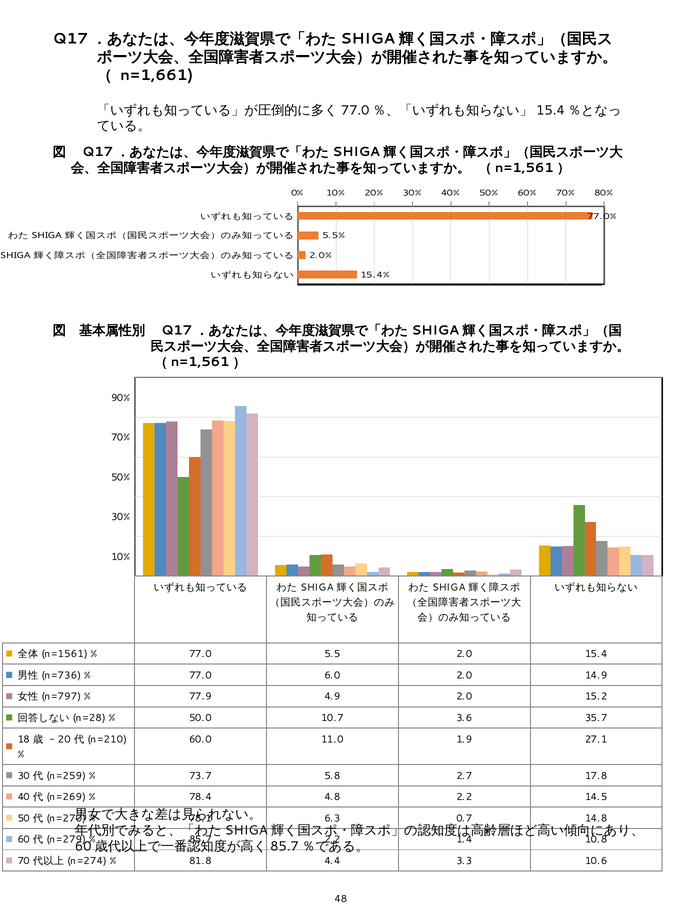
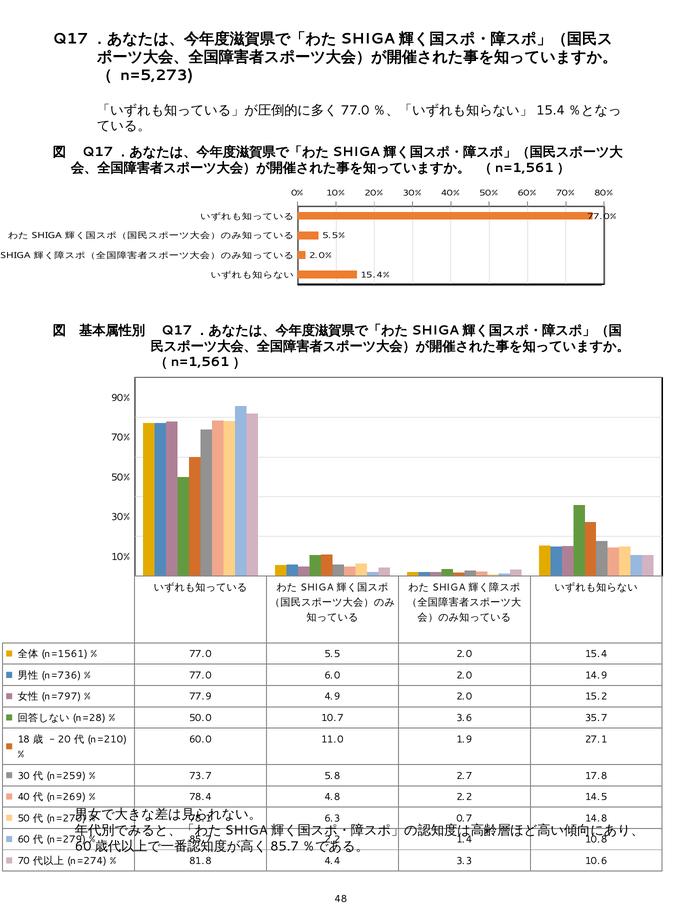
n=1,661: n=1,661 -> n=5,273 (157, 75)
